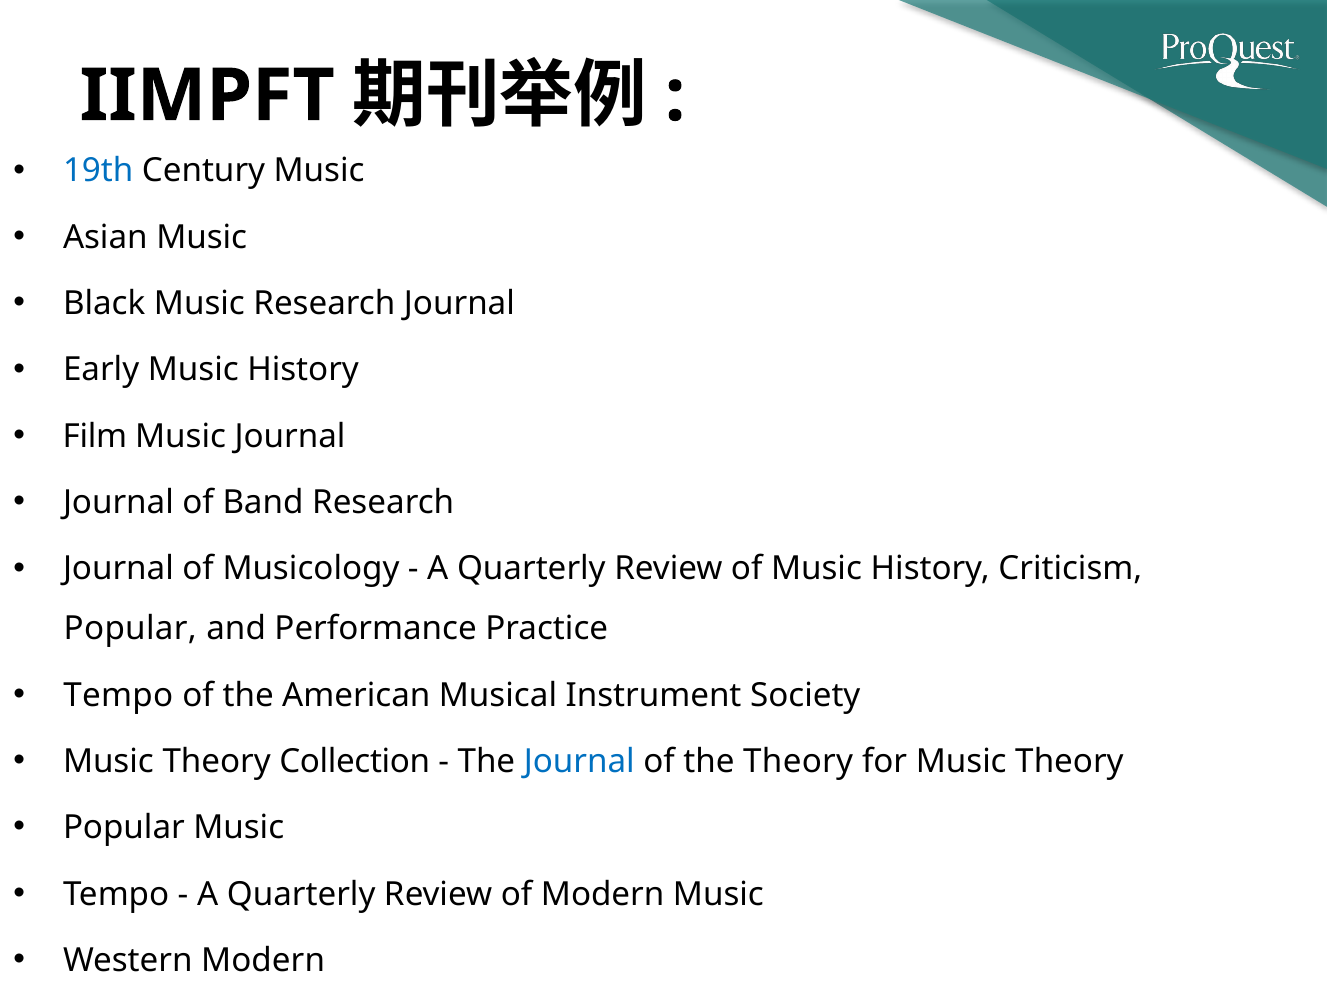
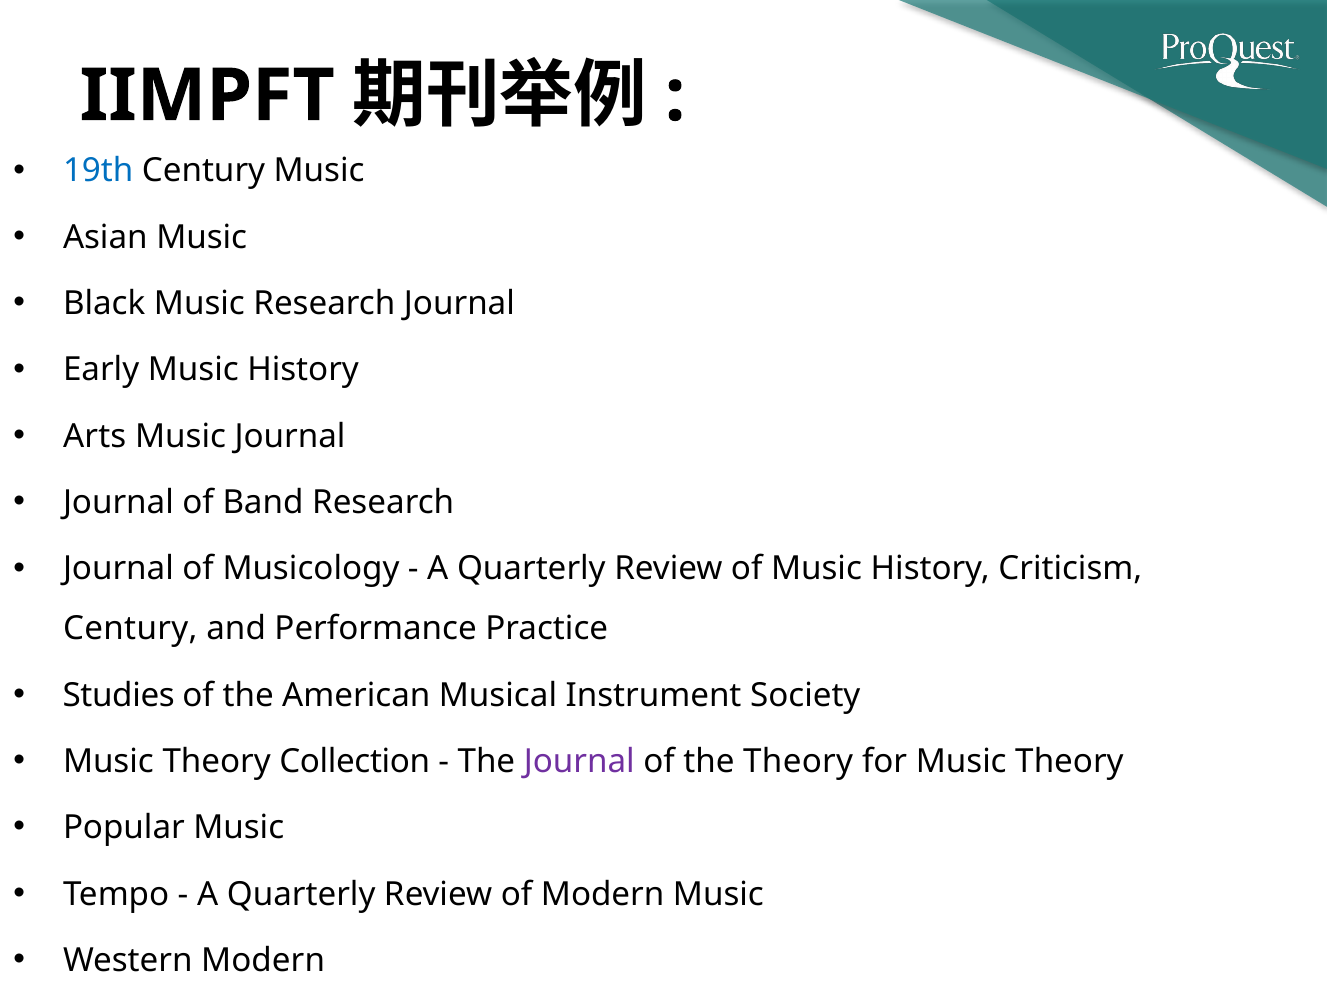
Film: Film -> Arts (95, 436)
Popular: Popular -> Century (130, 629)
Tempo: Tempo -> Studies (119, 695)
Journal colour: blue -> purple (579, 762)
